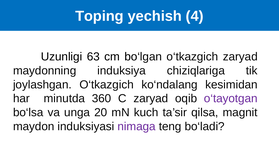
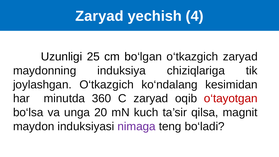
Toping: Toping -> Zaryad (99, 16)
63: 63 -> 25 (93, 57)
o‘tayotgan colour: purple -> red (231, 99)
